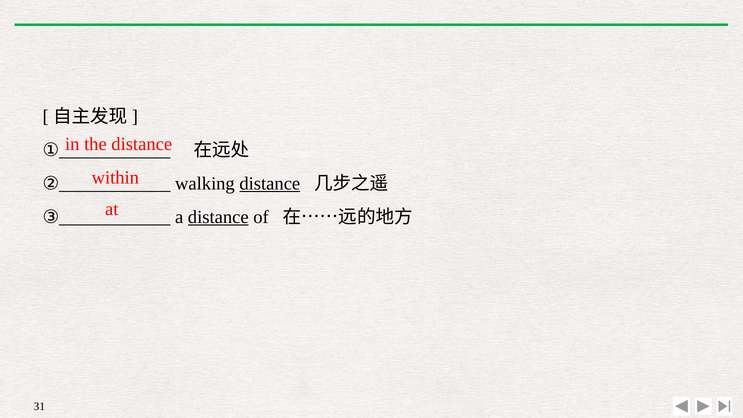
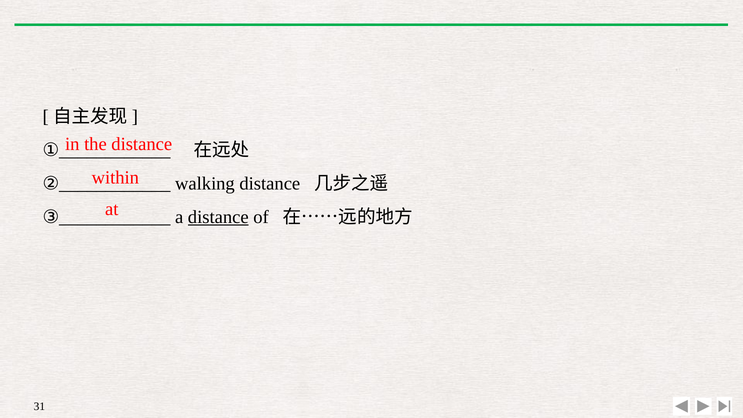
distance underline: present -> none (270, 184)
